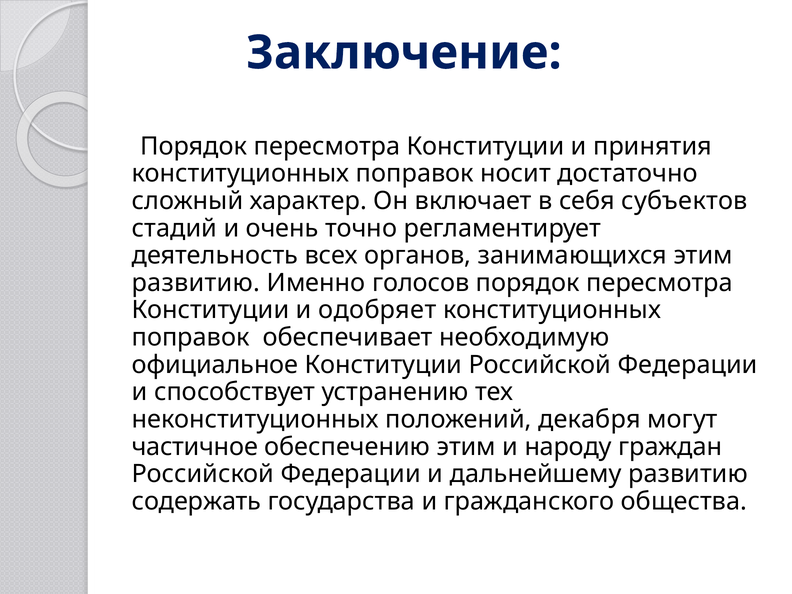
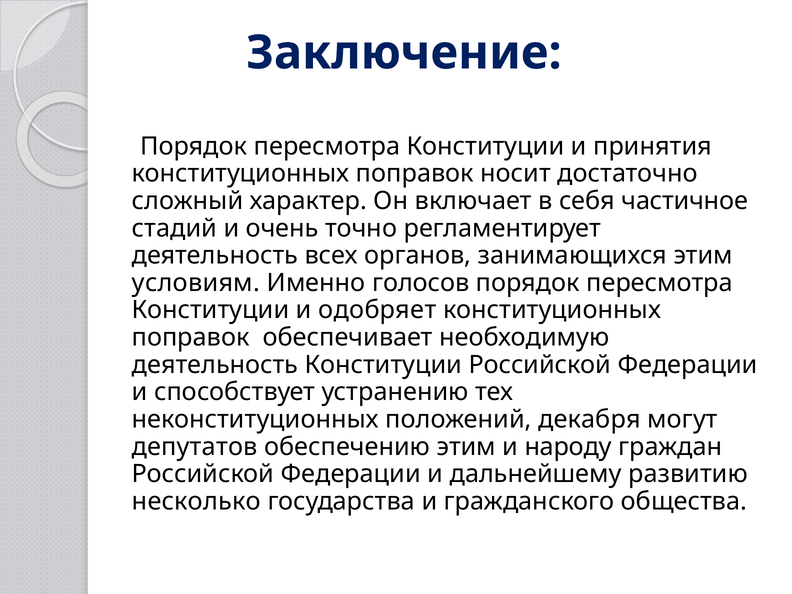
субъектов: субъектов -> частичное (685, 201)
развитию: развитию -> условиям (196, 283)
официальное: официальное -> деятельность (215, 365)
частичное: частичное -> депутатов (195, 447)
содержать: содержать -> несколько (196, 501)
